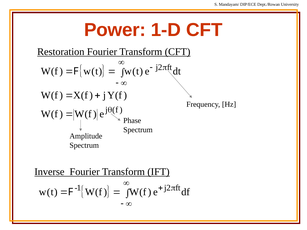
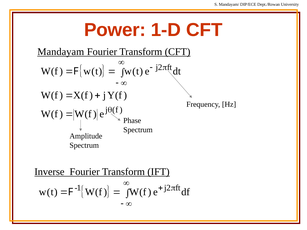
Restoration: Restoration -> Mandayam (61, 52)
